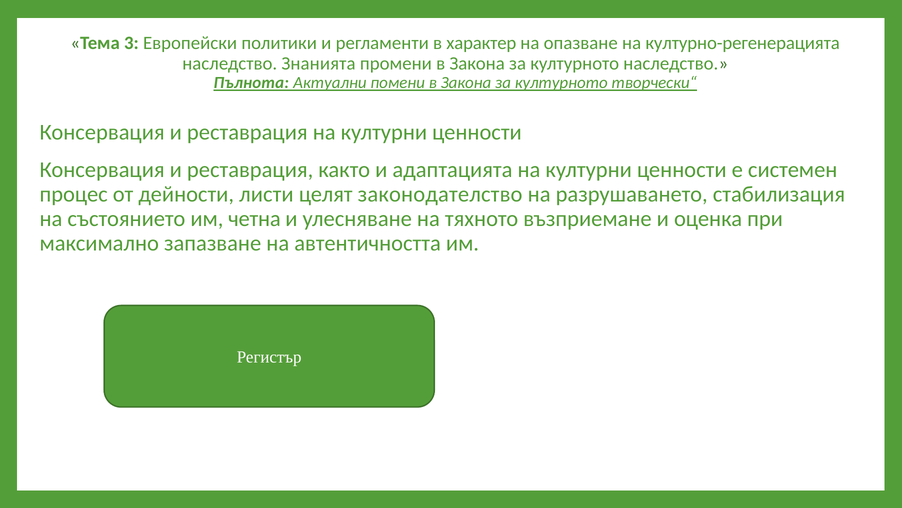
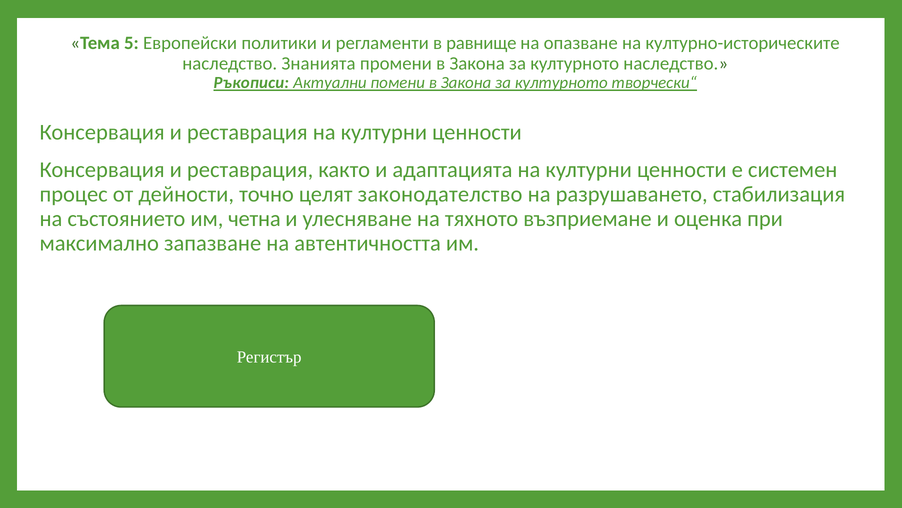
3: 3 -> 5 (131, 43)
характер: характер -> равнище (481, 43)
културно-регенерацията: културно-регенерацията -> културно-историческите (743, 43)
Пълнота: Пълнота -> Ръкописи (251, 83)
листи: листи -> точно (267, 194)
